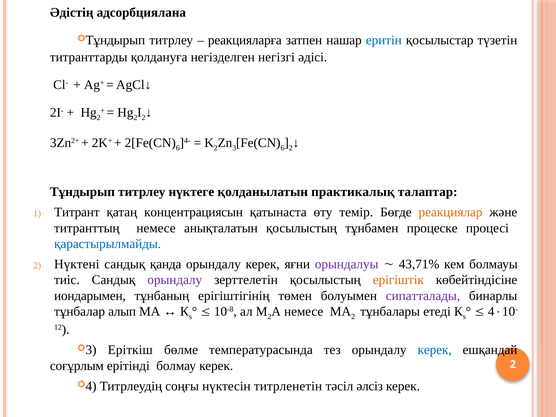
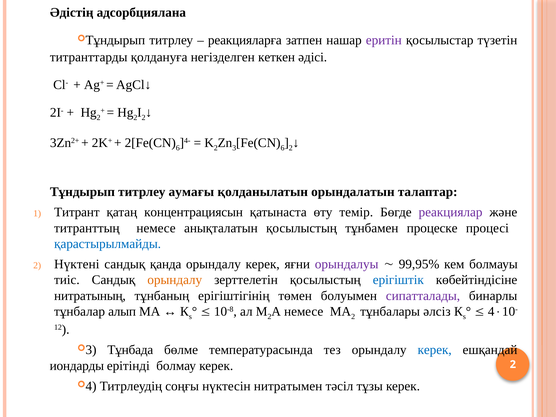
еритін colour: blue -> purple (384, 40)
негізгі: негізгі -> кеткен (277, 57)
нүктеге: нүктеге -> аумағы (191, 192)
практикалық: практикалық -> орындалатын (353, 192)
реакциялар colour: orange -> purple (451, 212)
43,71%: 43,71% -> 99,95% (419, 264)
орындалу colour: purple -> orange (175, 280)
ерігіштік colour: orange -> blue (398, 280)
иондарымен: иондарымен -> нитратының (90, 296)
етеді: етеді -> әлсіз (437, 312)
Еріткіш: Еріткіш -> Тұнбада (130, 350)
соғұрлым: соғұрлым -> иондарды (77, 366)
титрленетін: титрленетін -> нитратымен (288, 386)
әлсіз: әлсіз -> тұзы (370, 386)
